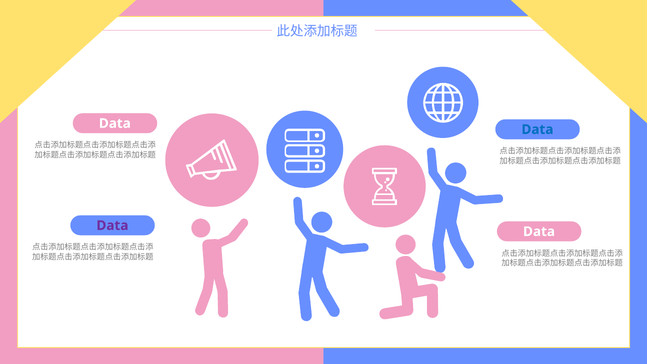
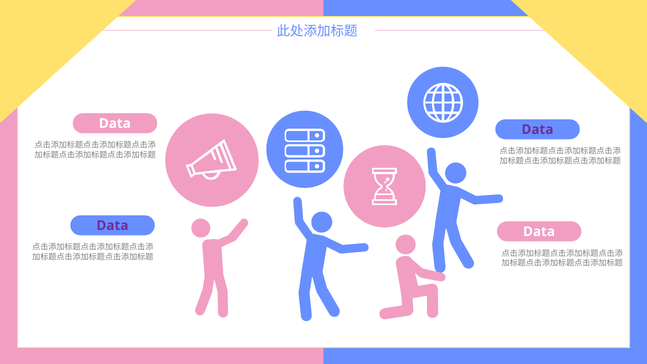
Data colour: blue -> purple (537, 129)
